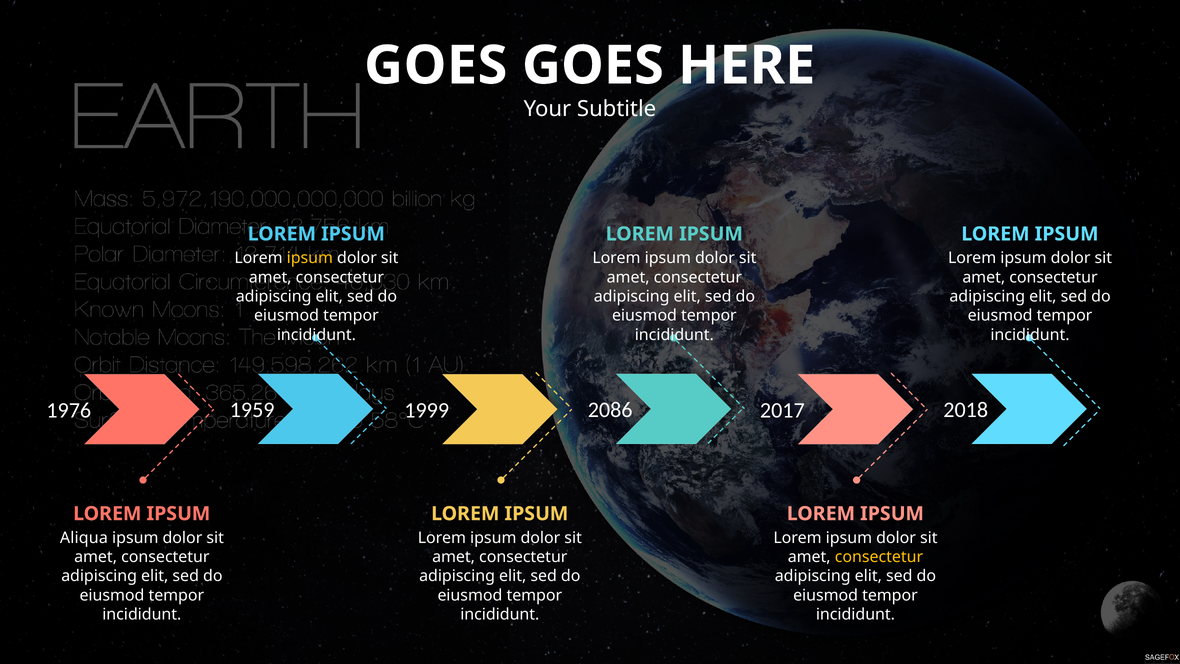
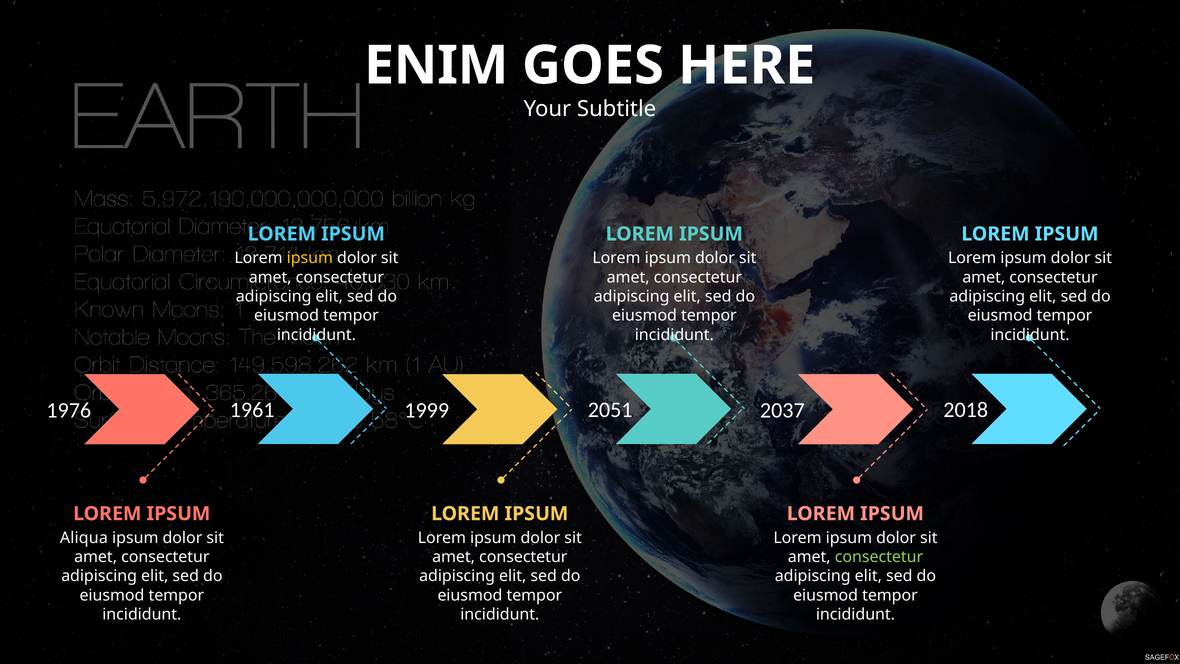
GOES: GOES -> ENIM (436, 66)
1959: 1959 -> 1961 (252, 410)
2086: 2086 -> 2051 (610, 410)
2017: 2017 -> 2037 (782, 410)
consectetur colour: yellow -> light green (879, 557)
